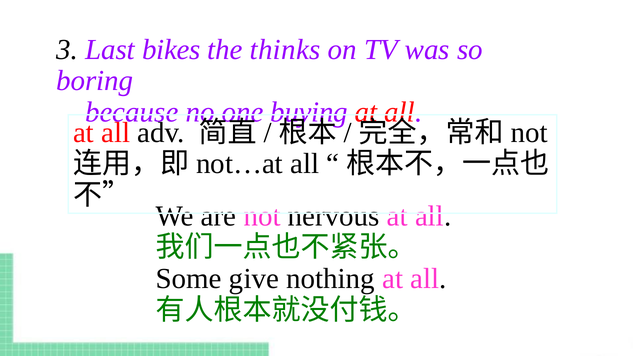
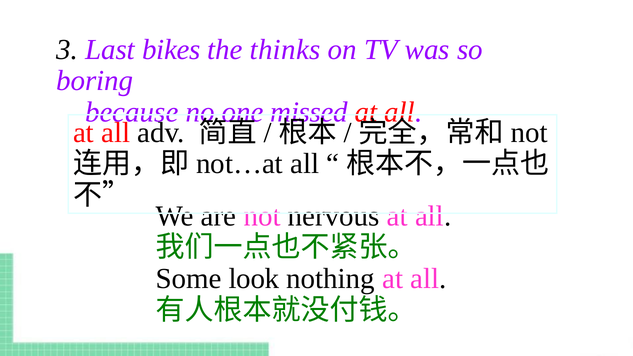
buying: buying -> missed (309, 112)
give: give -> look (254, 279)
